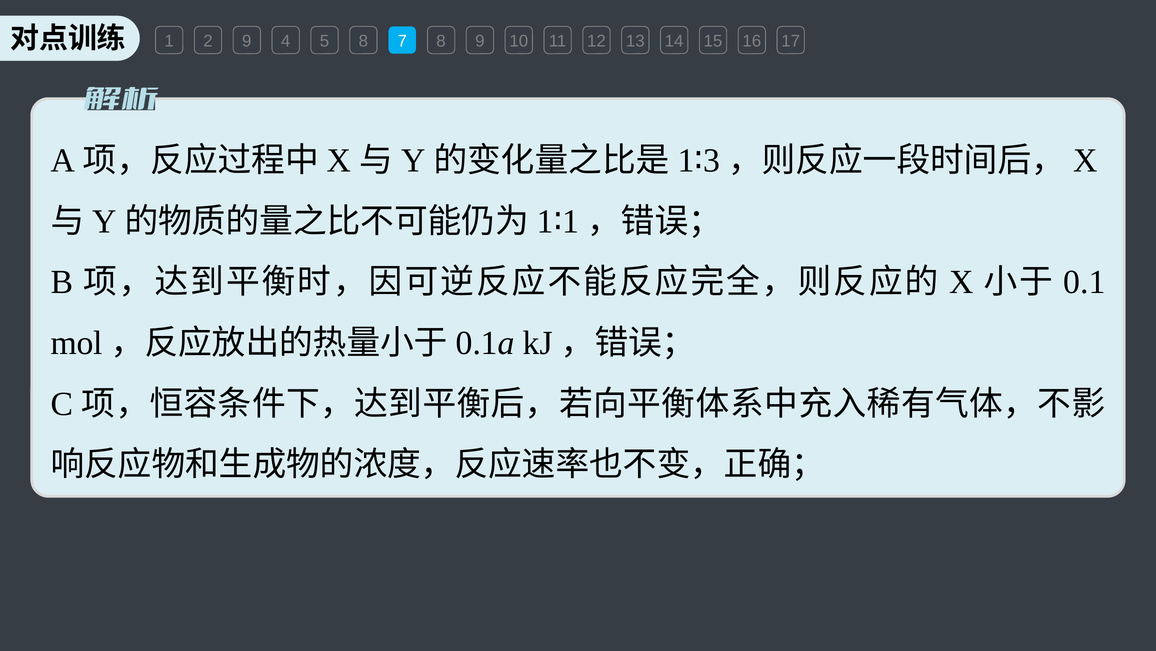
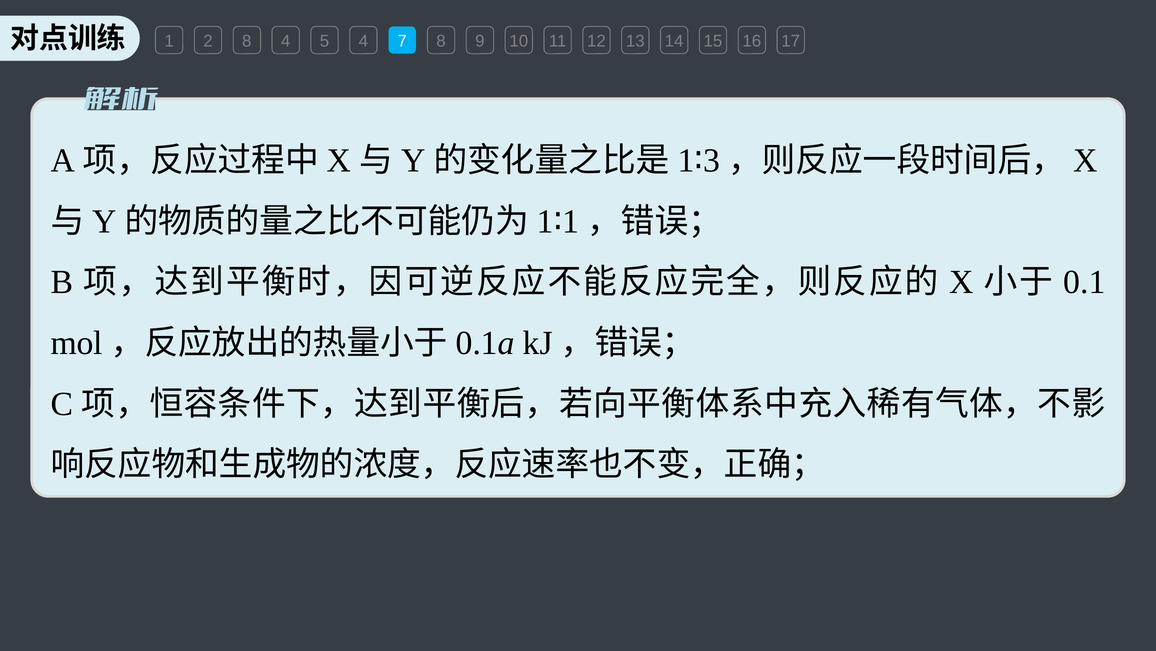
2 9: 9 -> 8 (247, 41)
5 8: 8 -> 4 (363, 41)
